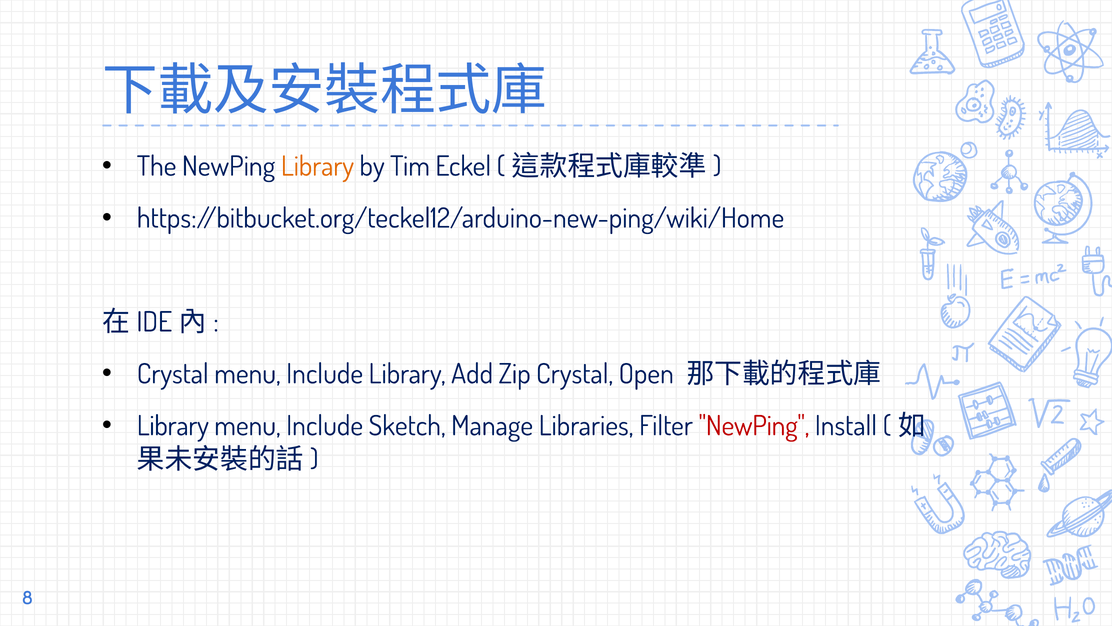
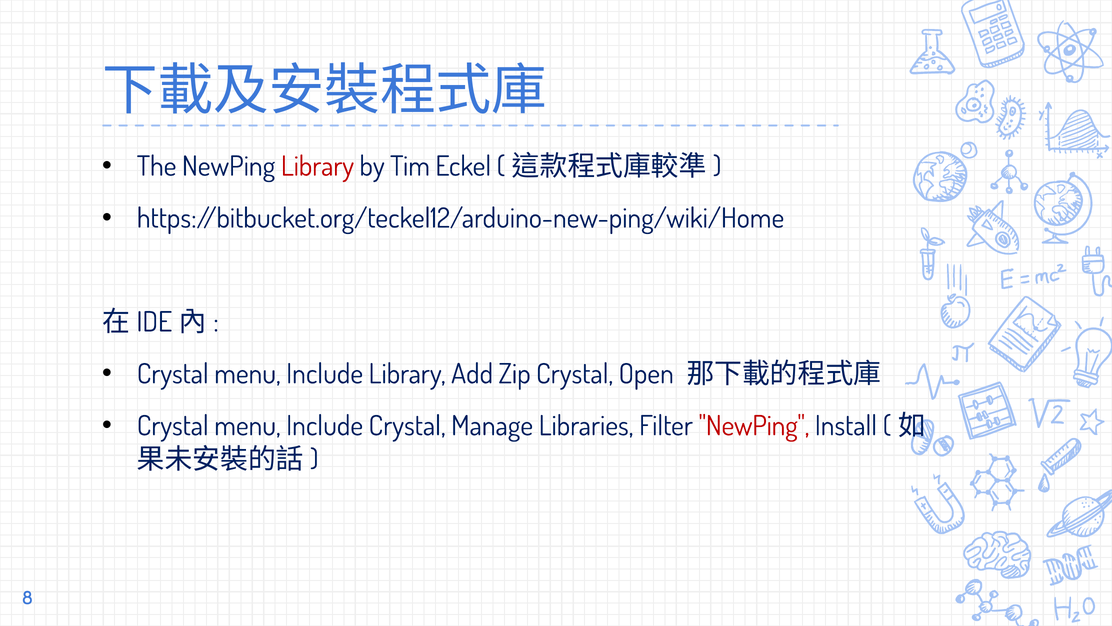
Library colour: orange -> red (317, 166)
Library: Library -> Crystal (173, 426)
Include Sketch: Sketch -> Crystal (407, 426)
